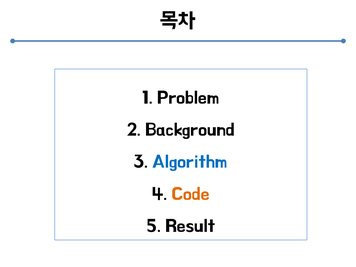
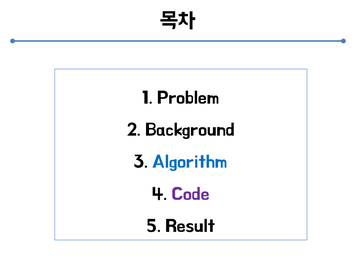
Code colour: orange -> purple (191, 193)
